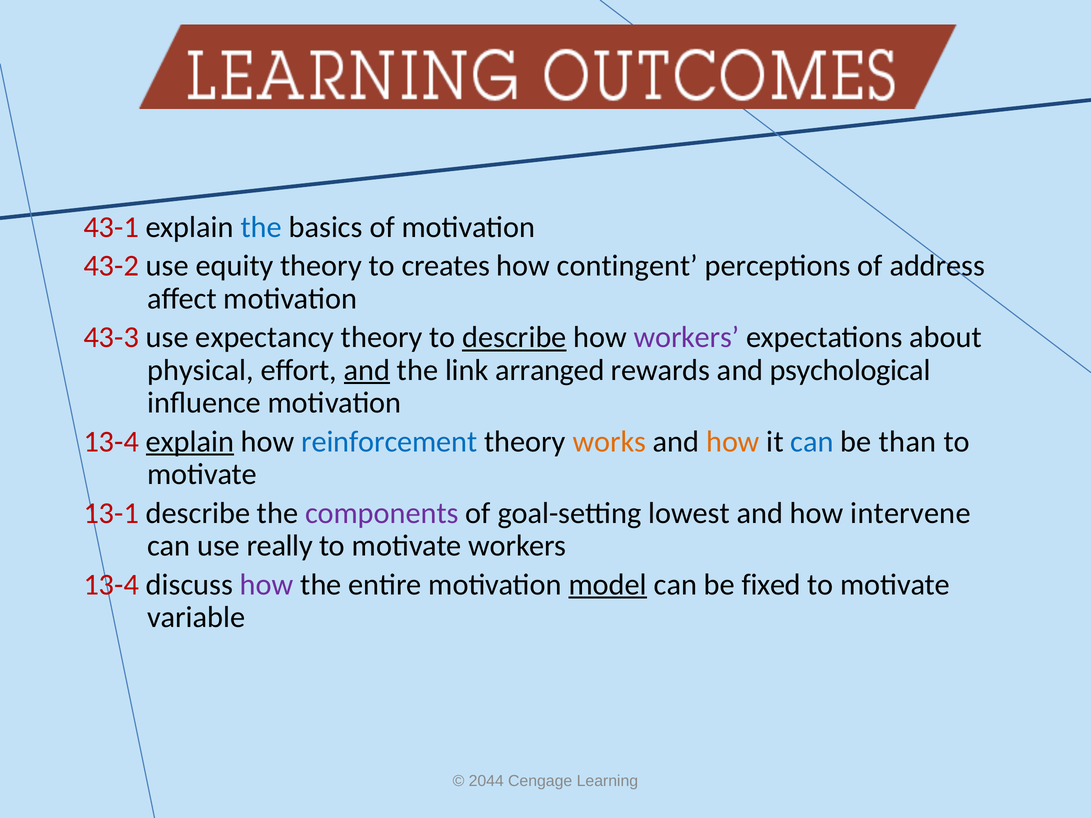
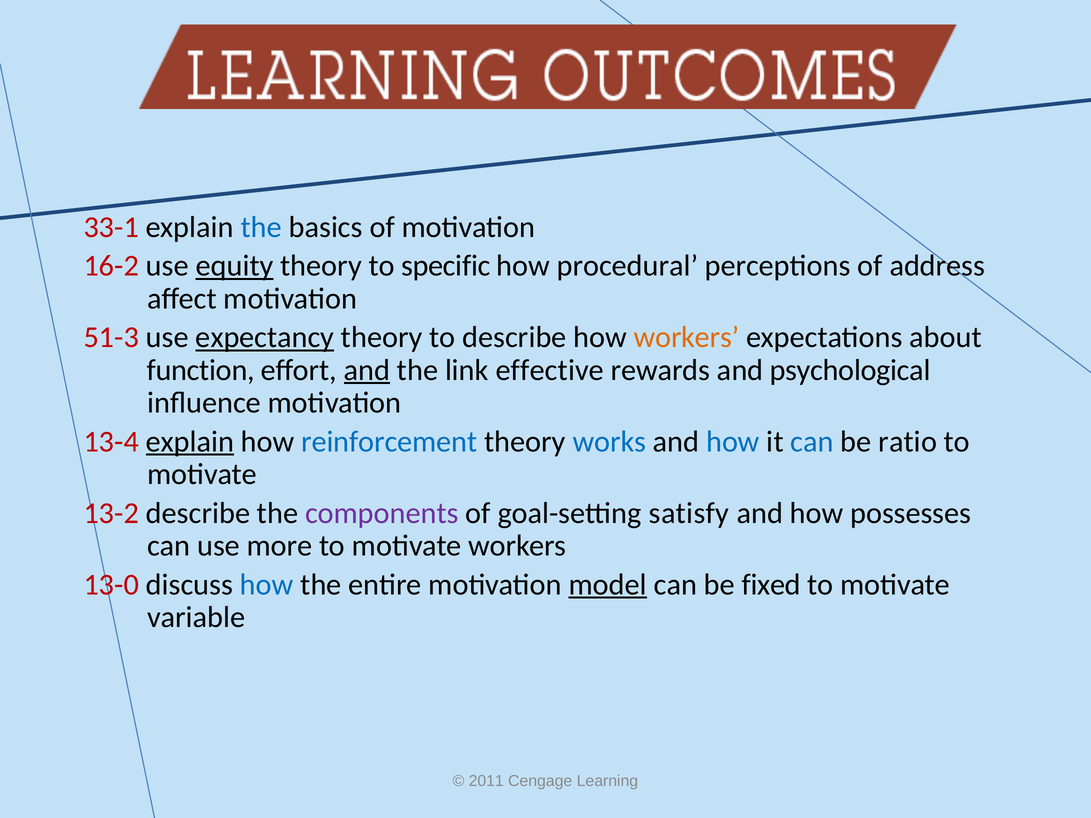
43-1: 43-1 -> 33-1 (111, 227)
43-2: 43-2 -> 16-2 (111, 266)
equity underline: none -> present (235, 266)
creates: creates -> specific (446, 266)
contingent: contingent -> procedural (628, 266)
43-3: 43-3 -> 51-3 (111, 337)
expectancy underline: none -> present (265, 337)
describe underline: present -> none (514, 337)
workers colour: purple -> orange (687, 337)
physical: physical -> function (201, 370)
arranged: arranged -> effective (550, 370)
works colour: orange -> blue (609, 442)
how colour: orange -> blue (733, 442)
than: than -> ratio (908, 442)
13-1: 13-1 -> 13-2 (111, 513)
lowest: lowest -> satisfy (689, 513)
intervene: intervene -> possesses (911, 513)
really: really -> more (280, 546)
13-4: 13-4 -> 13-0 (111, 585)
how colour: purple -> blue (267, 585)
2044: 2044 -> 2011 (486, 781)
